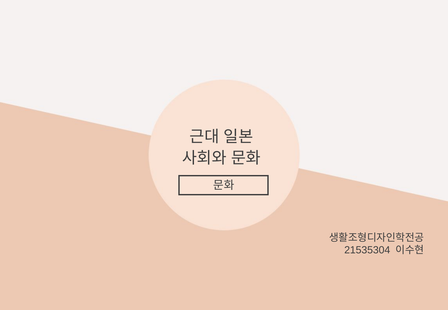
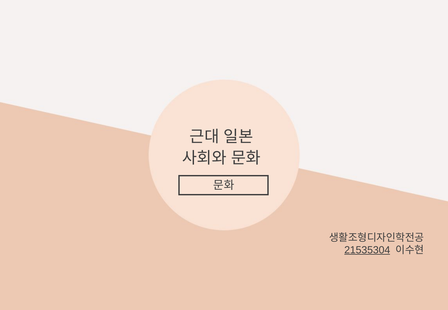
21535304 underline: none -> present (367, 250)
